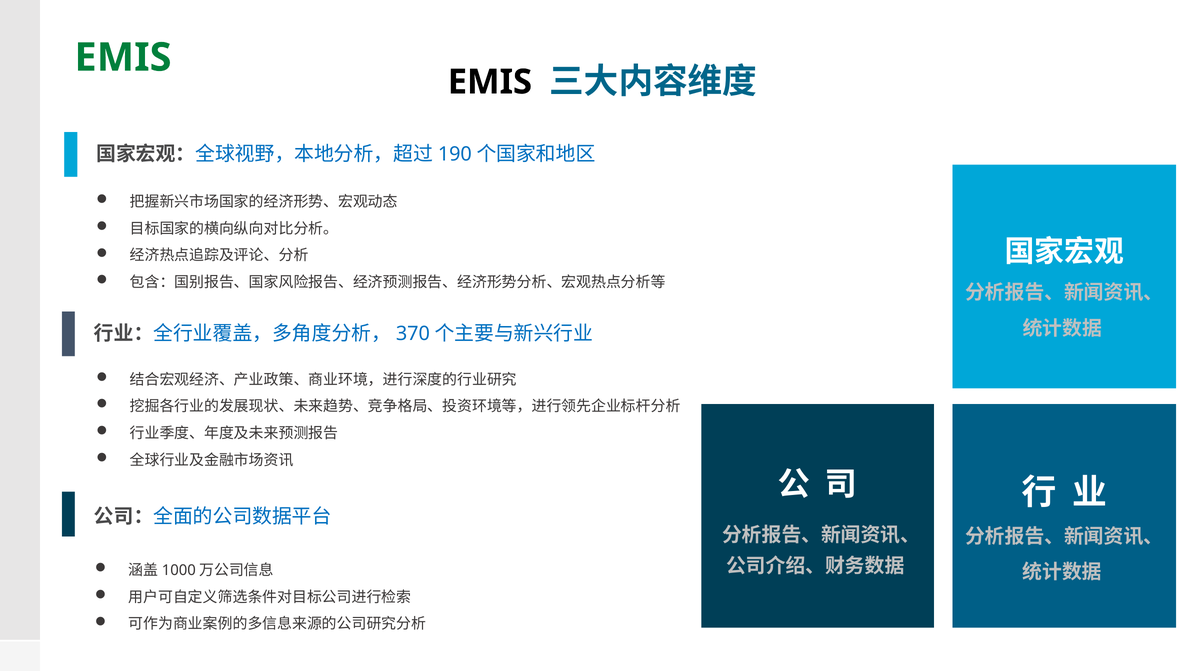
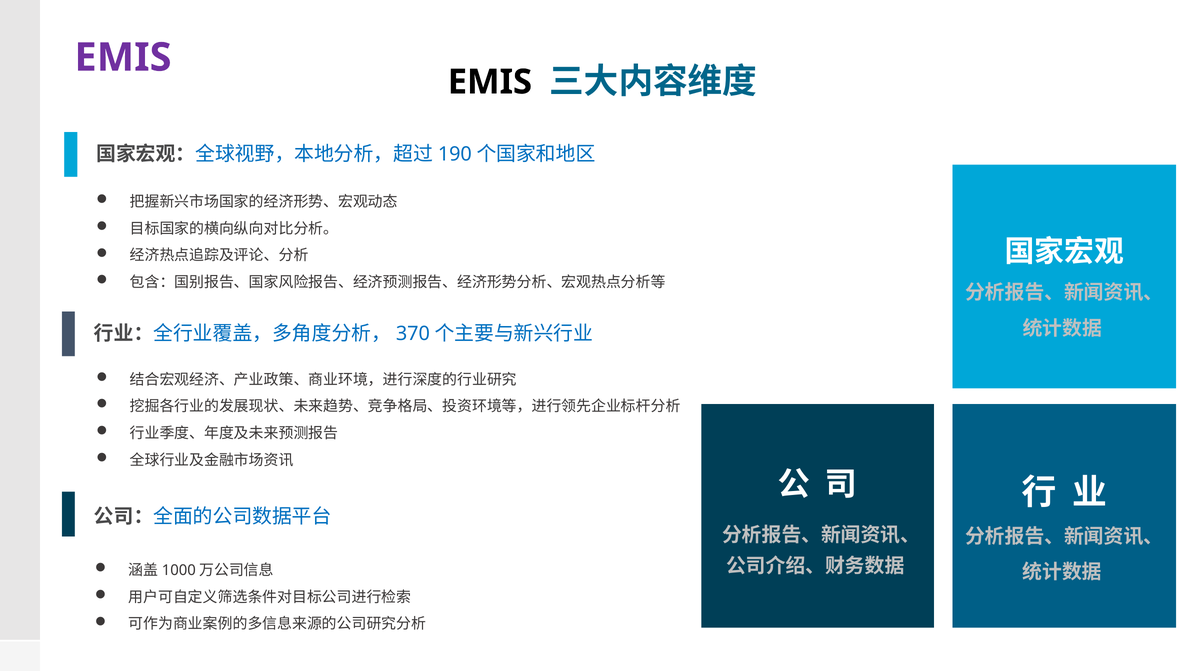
EMIS colour: green -> purple (123, 57)
